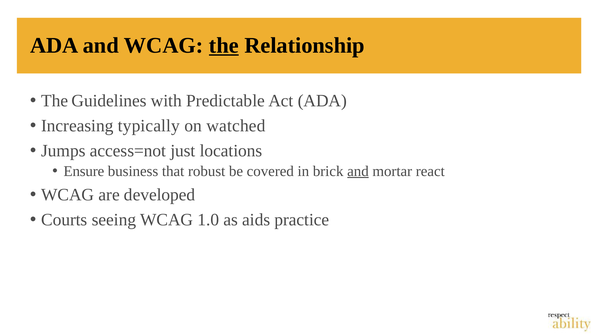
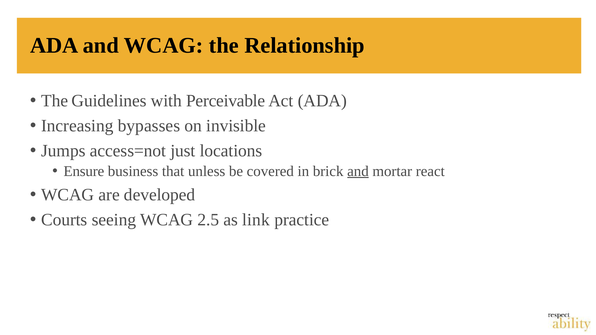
the underline: present -> none (224, 46)
Predictable: Predictable -> Perceivable (226, 101)
typically: typically -> bypasses (149, 126)
watched: watched -> invisible (236, 126)
robust: robust -> unless (207, 171)
1.0: 1.0 -> 2.5 (208, 220)
aids: aids -> link (256, 220)
